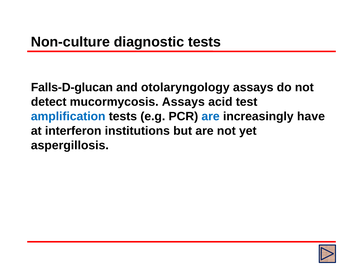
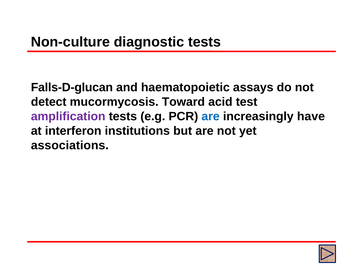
otolaryngology: otolaryngology -> haematopoietic (185, 87)
mucormycosis Assays: Assays -> Toward (183, 102)
amplification colour: blue -> purple (68, 116)
aspergillosis: aspergillosis -> associations (70, 145)
